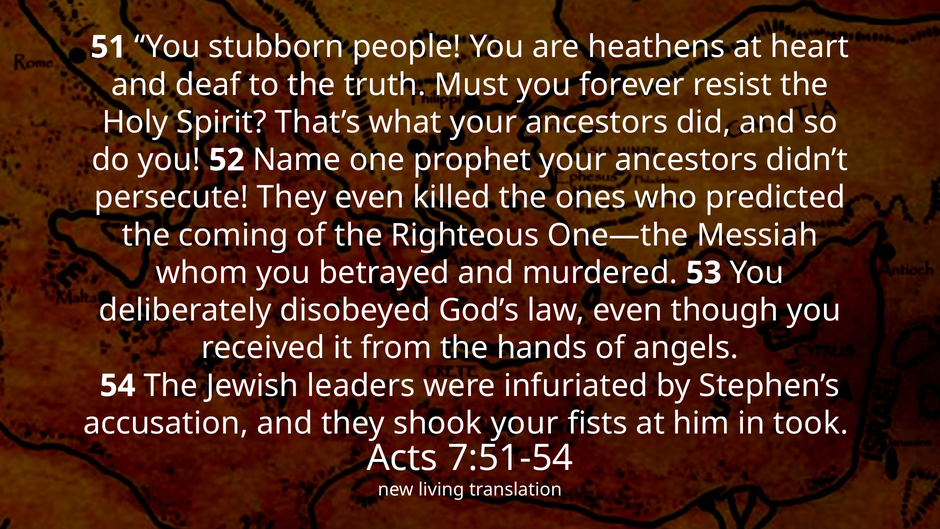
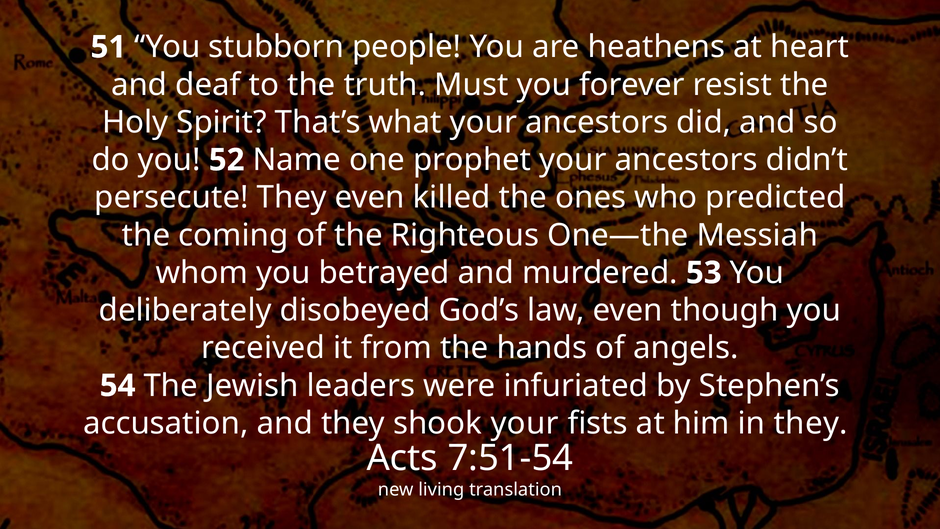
in took: took -> they (811, 423)
